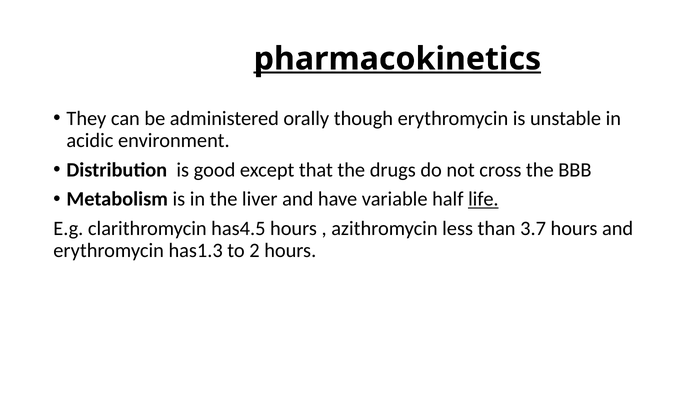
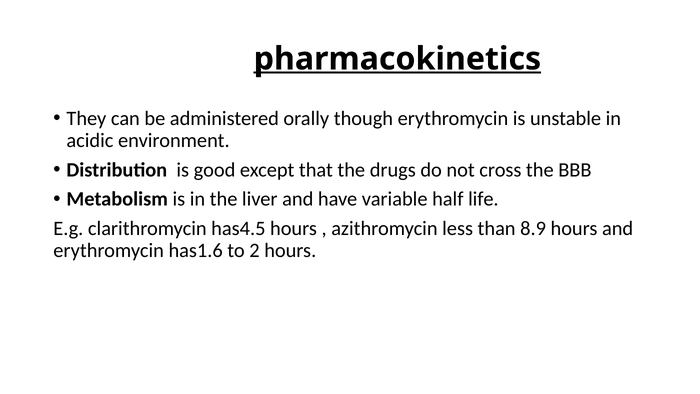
life underline: present -> none (483, 199)
3.7: 3.7 -> 8.9 (533, 228)
has1.3: has1.3 -> has1.6 (196, 251)
